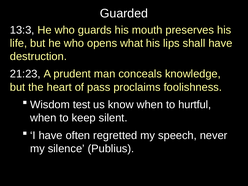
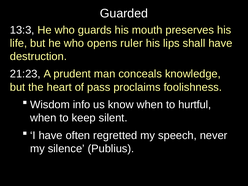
what: what -> ruler (132, 43)
test: test -> info (82, 105)
